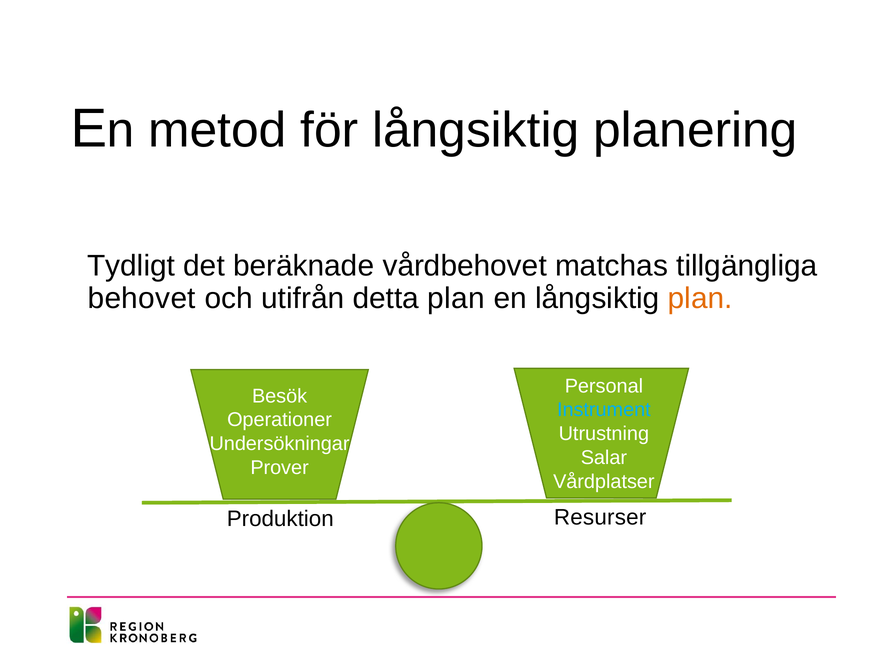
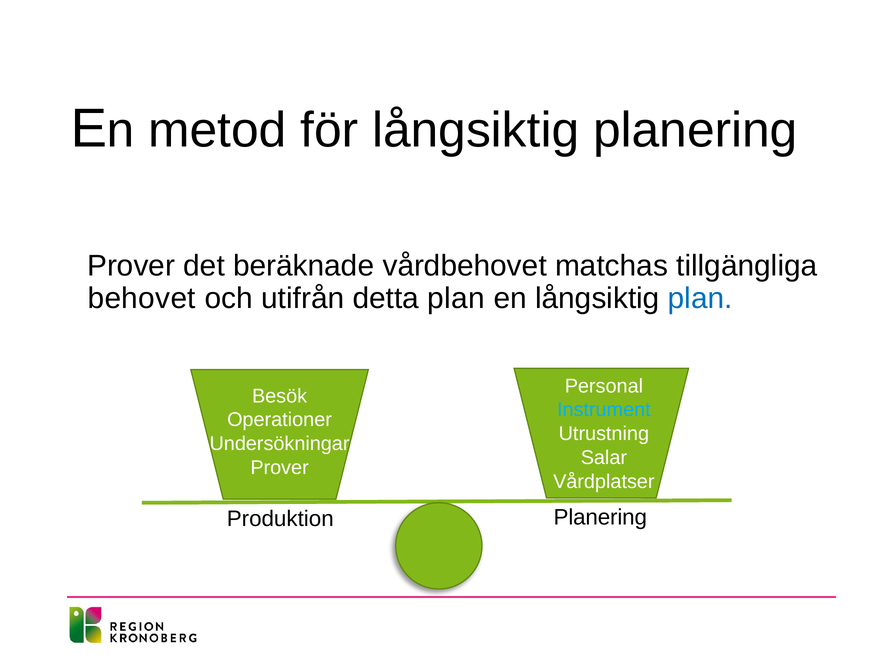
Tydligt: Tydligt -> Prover (131, 266)
plan colour: orange -> blue (700, 298)
Produktion Resurser: Resurser -> Planering (600, 517)
